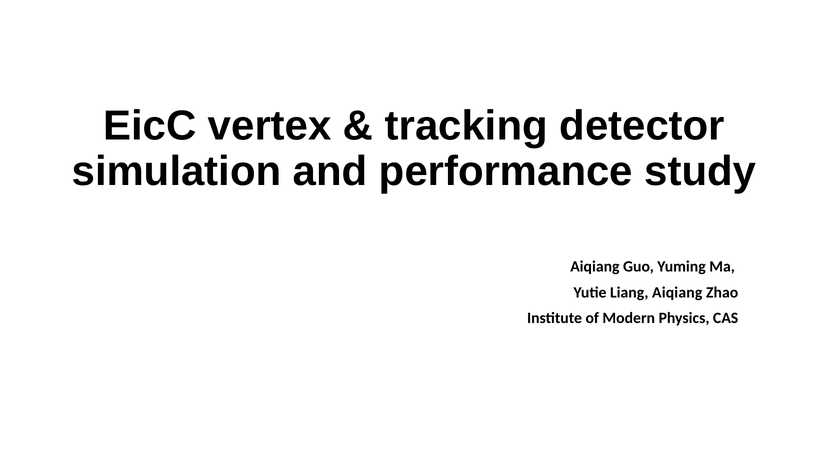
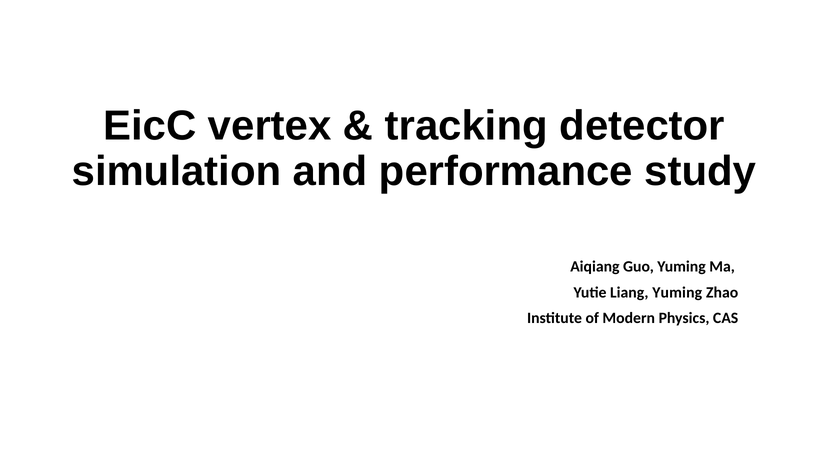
Liang Aiqiang: Aiqiang -> Yuming (677, 292)
